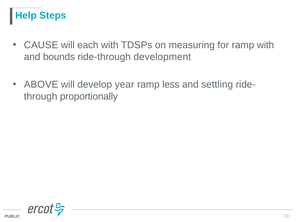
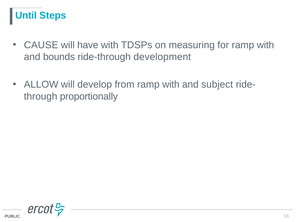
Help: Help -> Until (26, 15)
each: each -> have (88, 45)
ABOVE: ABOVE -> ALLOW (41, 85)
year: year -> from (125, 85)
less: less -> with (171, 85)
settling: settling -> subject (217, 85)
